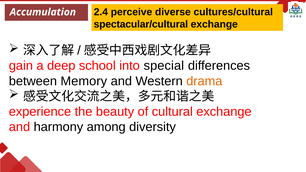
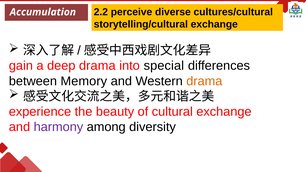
2.4: 2.4 -> 2.2 (101, 12)
spectacular/cultural: spectacular/cultural -> storytelling/cultural (141, 24)
deep school: school -> drama (97, 66)
harmony colour: black -> purple (58, 127)
